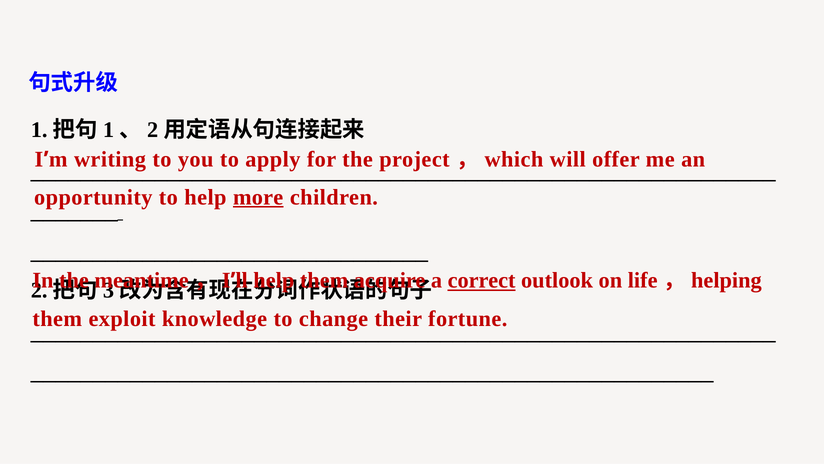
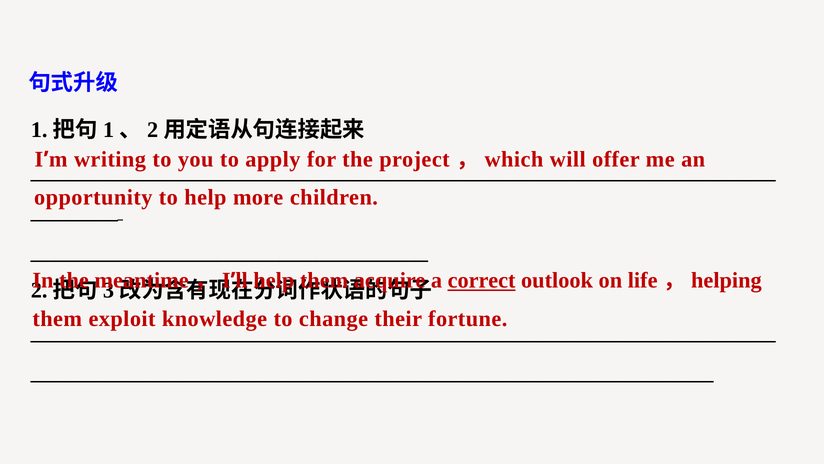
more underline: present -> none (258, 197)
